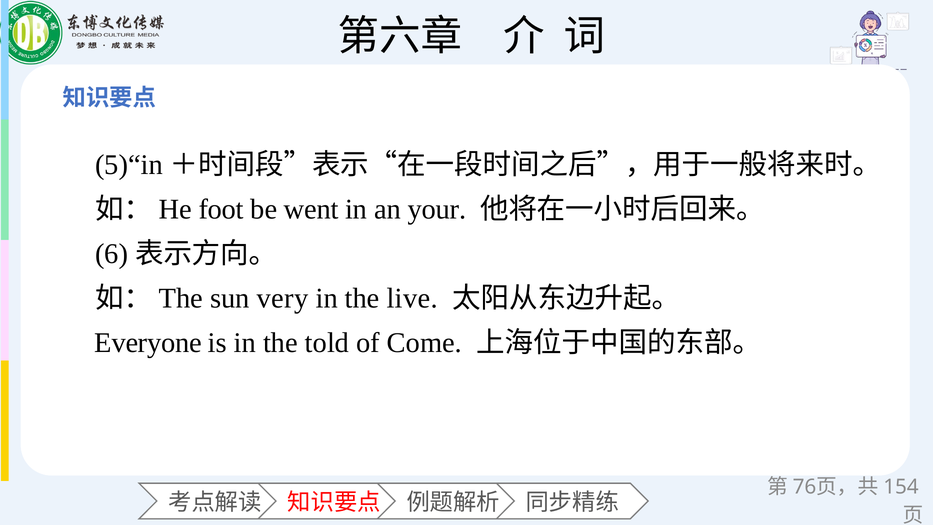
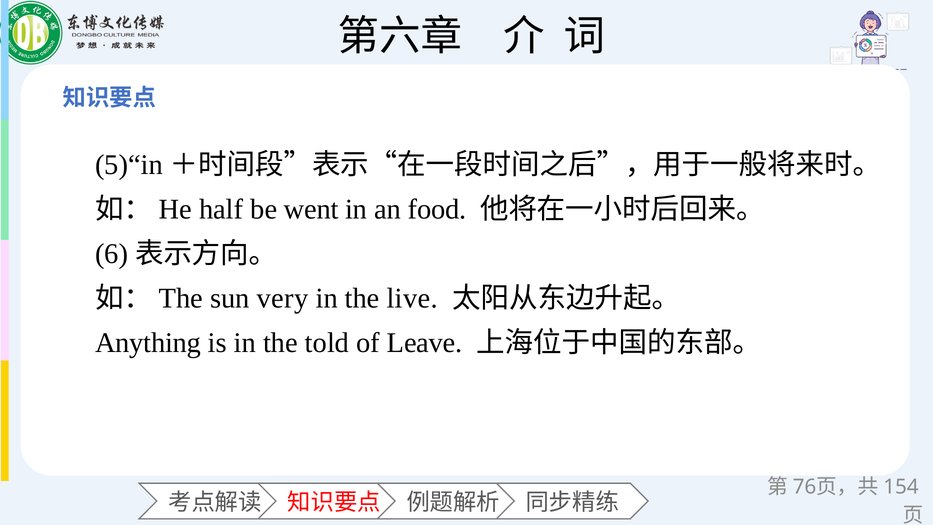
foot: foot -> half (221, 209)
your: your -> food (437, 209)
Everyone: Everyone -> Anything (148, 343)
Come: Come -> Leave (425, 343)
